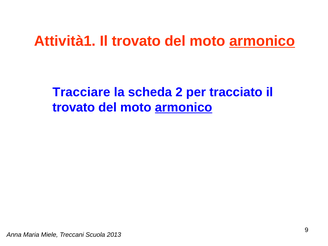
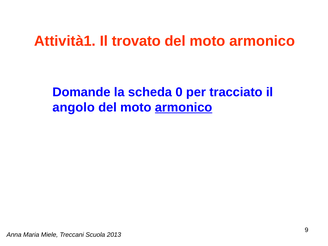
armonico underline: present -> none (262, 41)
Tracciare: Tracciare -> Domande (81, 92)
2: 2 -> 0 (179, 92)
trovato: trovato -> angolo (74, 107)
